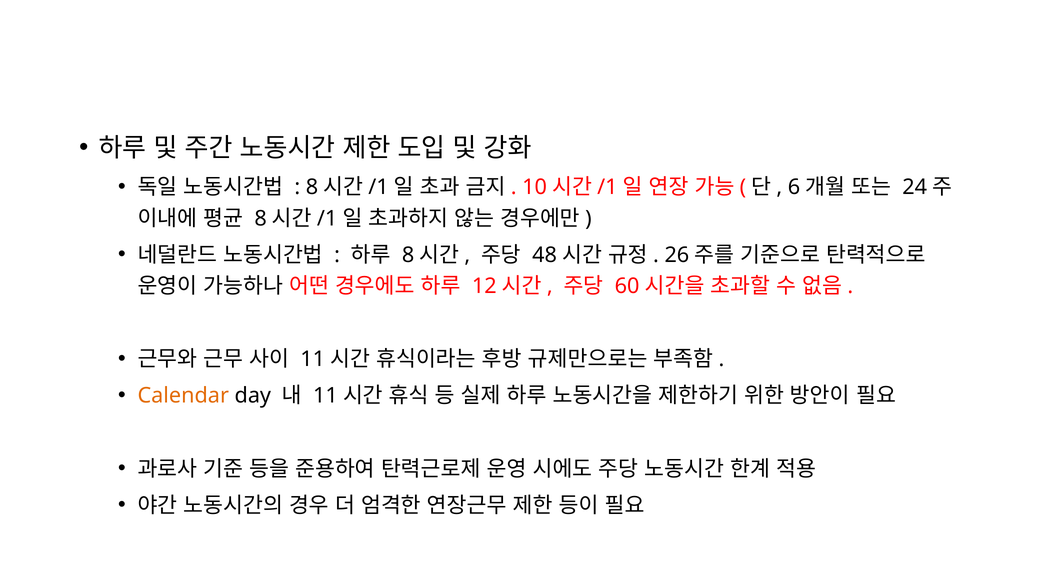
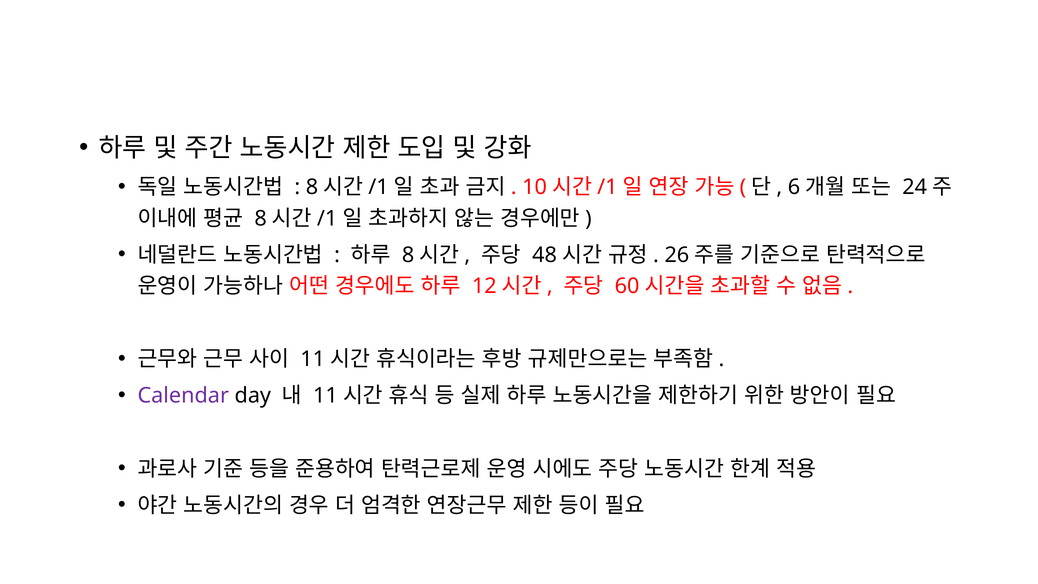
Calendar colour: orange -> purple (183, 396)
